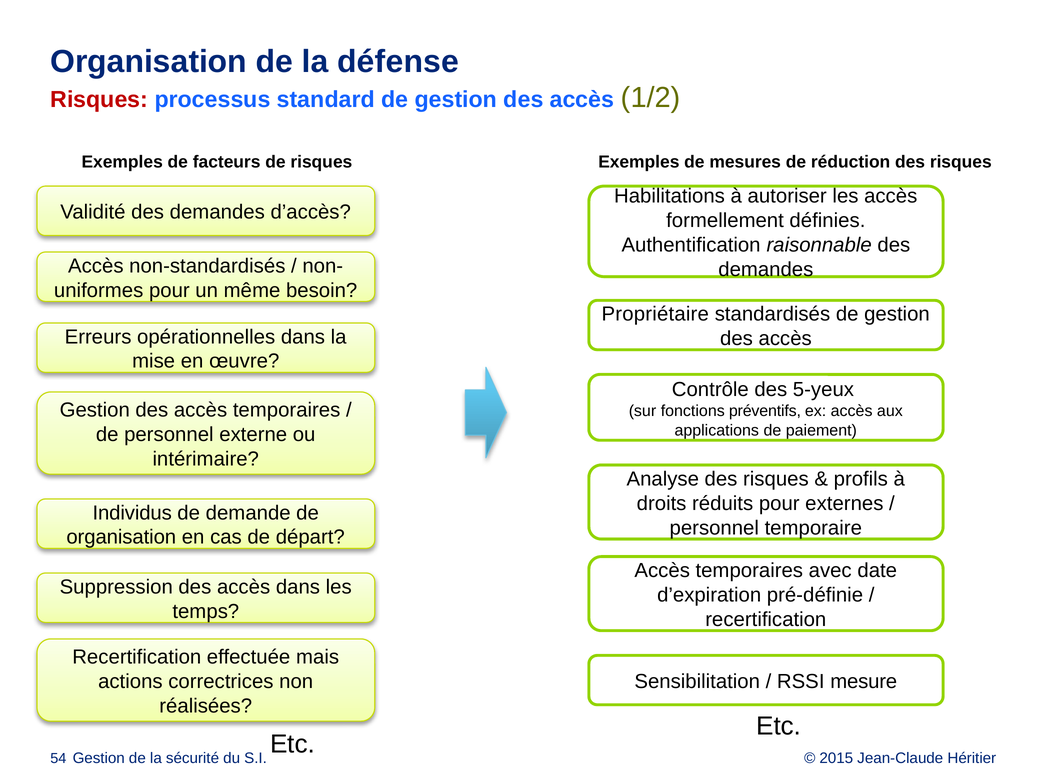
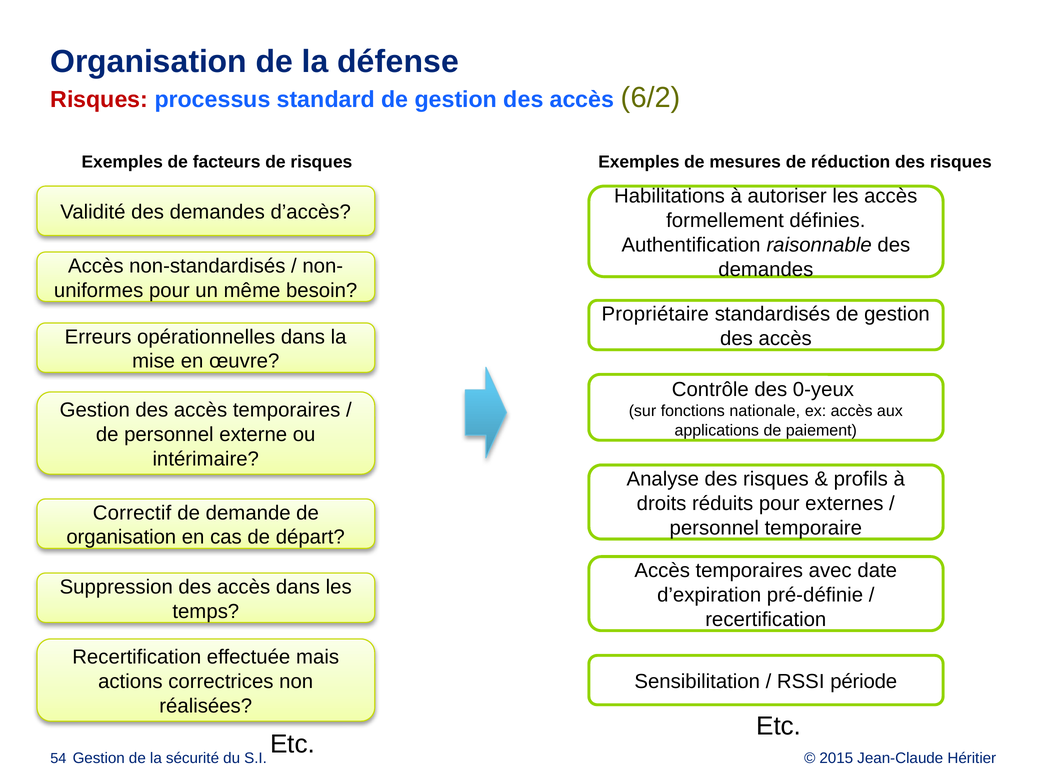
1/2: 1/2 -> 6/2 (651, 98)
5-yeux: 5-yeux -> 0-yeux (823, 390)
préventifs: préventifs -> nationale (765, 411)
Individus: Individus -> Correctif (132, 513)
mesure: mesure -> période (864, 682)
